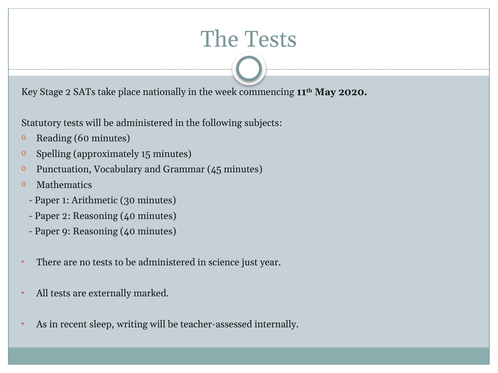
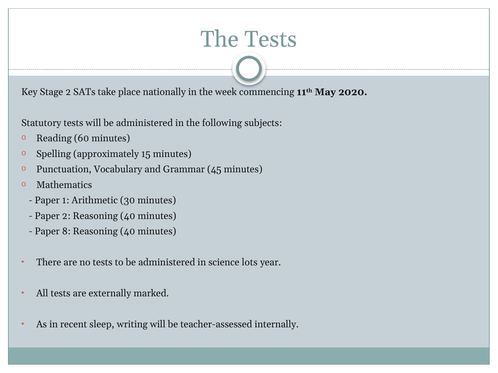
9: 9 -> 8 (66, 232)
just: just -> lots (250, 263)
